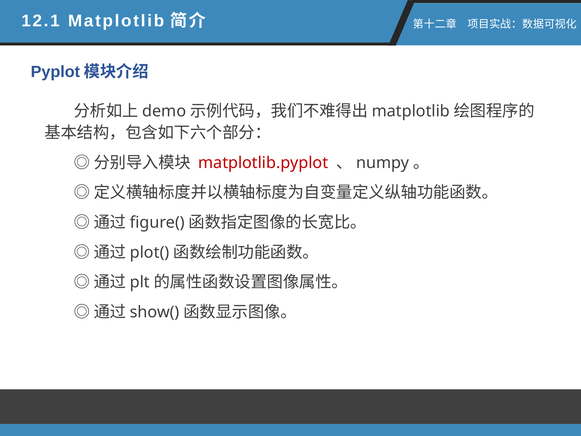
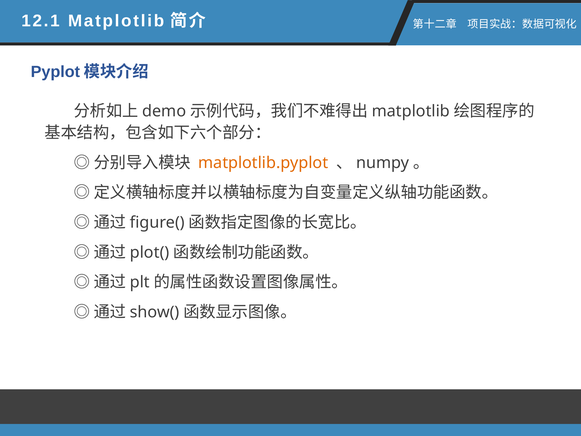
matplotlib.pyplot colour: red -> orange (263, 163)
